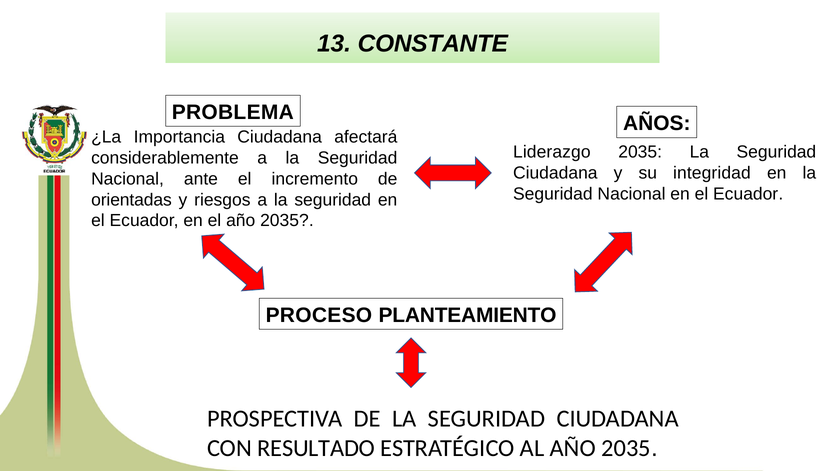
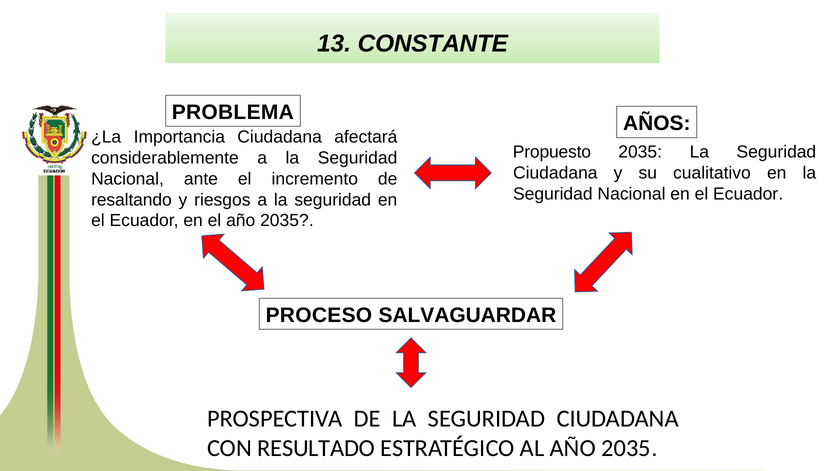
Liderazgo: Liderazgo -> Propuesto (552, 152)
integridad: integridad -> cualitativo (712, 173)
orientadas: orientadas -> resaltando (131, 200)
PLANTEAMIENTO: PLANTEAMIENTO -> SALVAGUARDAR (467, 316)
